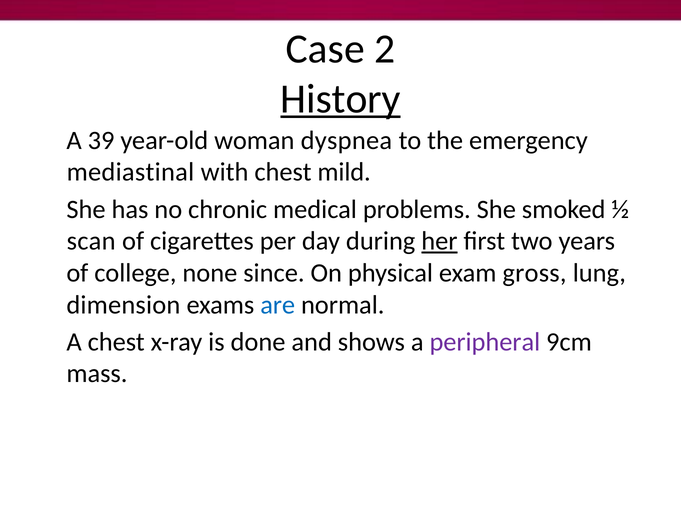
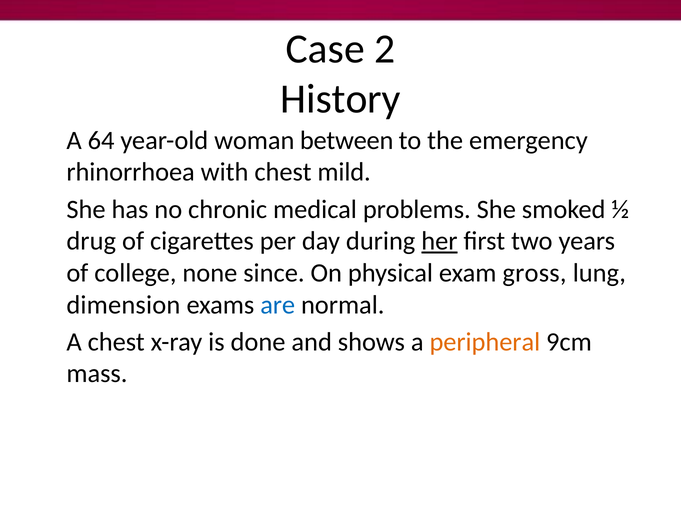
History underline: present -> none (340, 99)
39: 39 -> 64 (101, 140)
dyspnea: dyspnea -> between (347, 140)
mediastinal: mediastinal -> rhinorrhoea (131, 172)
scan: scan -> drug (91, 241)
peripheral colour: purple -> orange (485, 342)
